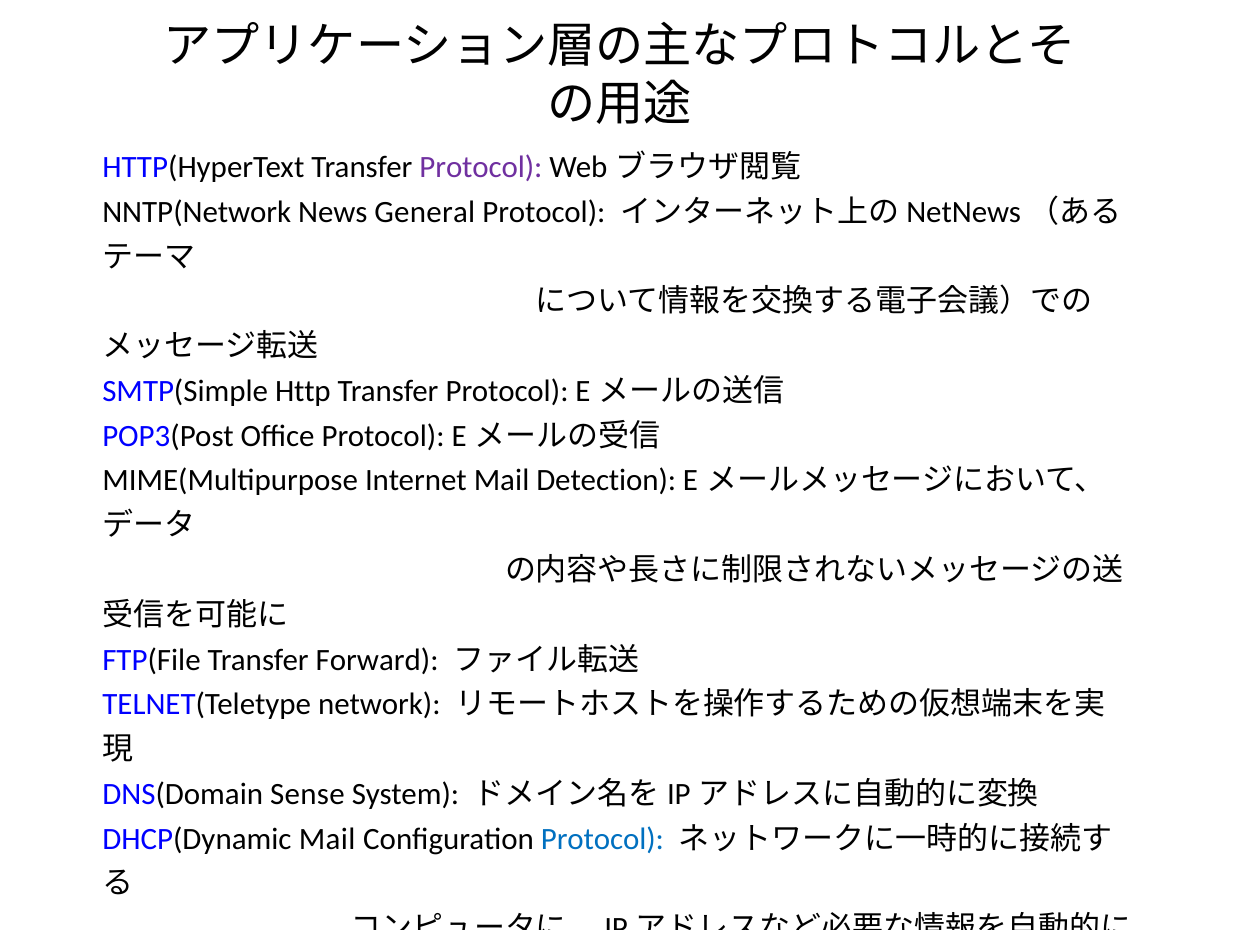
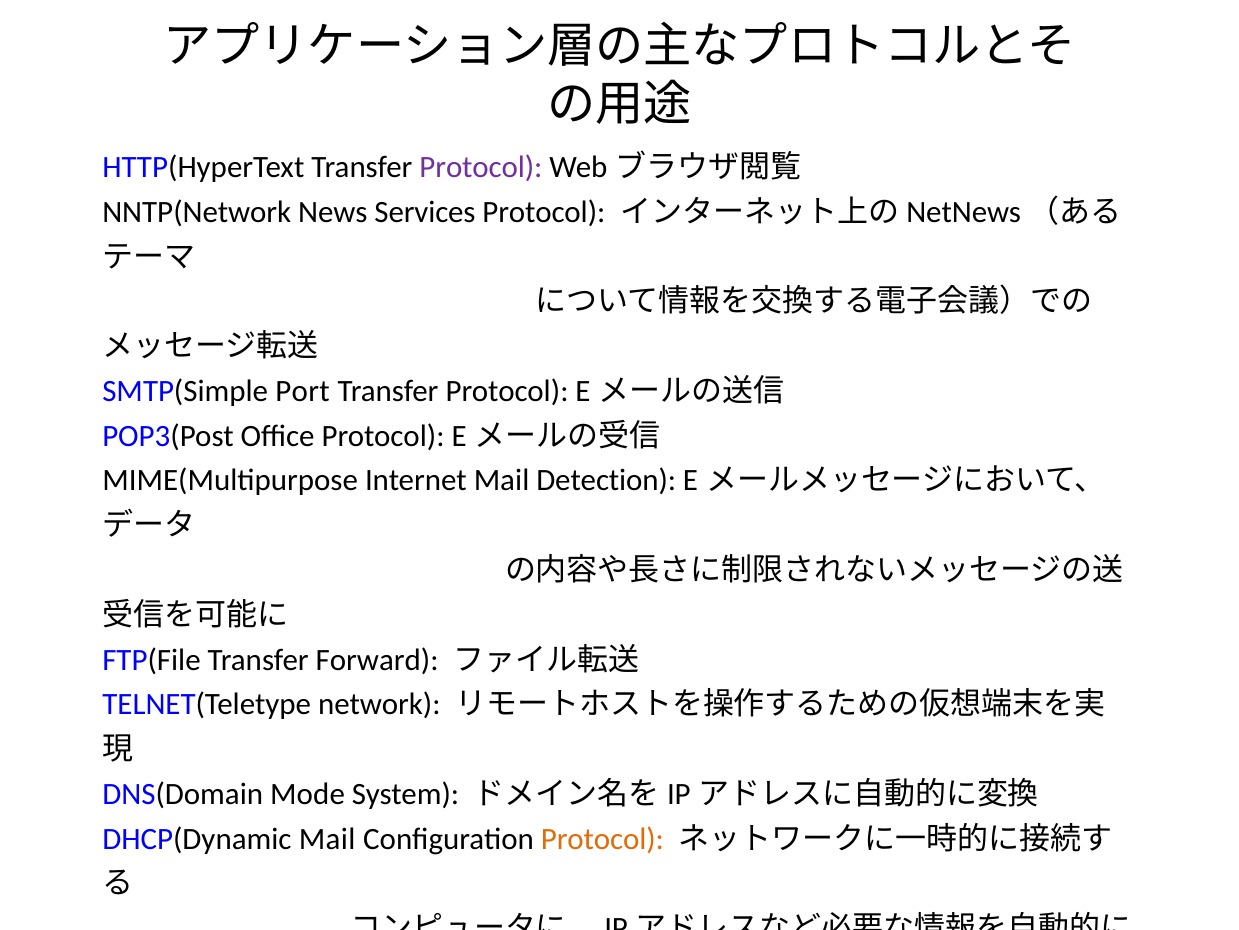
General: General -> Services (425, 212)
Http: Http -> Port (303, 391)
Sense: Sense -> Mode (308, 793)
Protocol colour: blue -> orange (602, 838)
